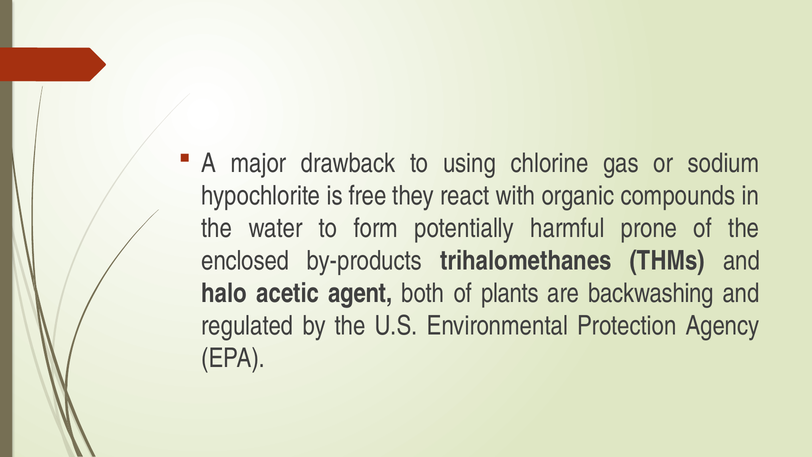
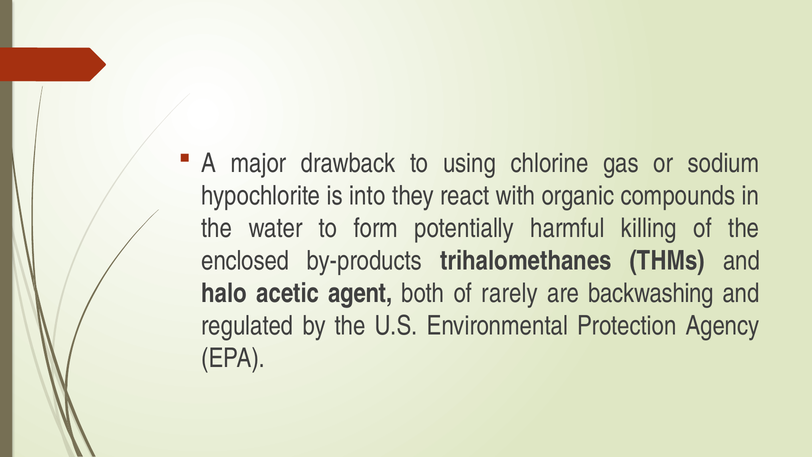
free: free -> into (367, 196)
prone: prone -> killing (649, 228)
plants: plants -> rarely (510, 293)
